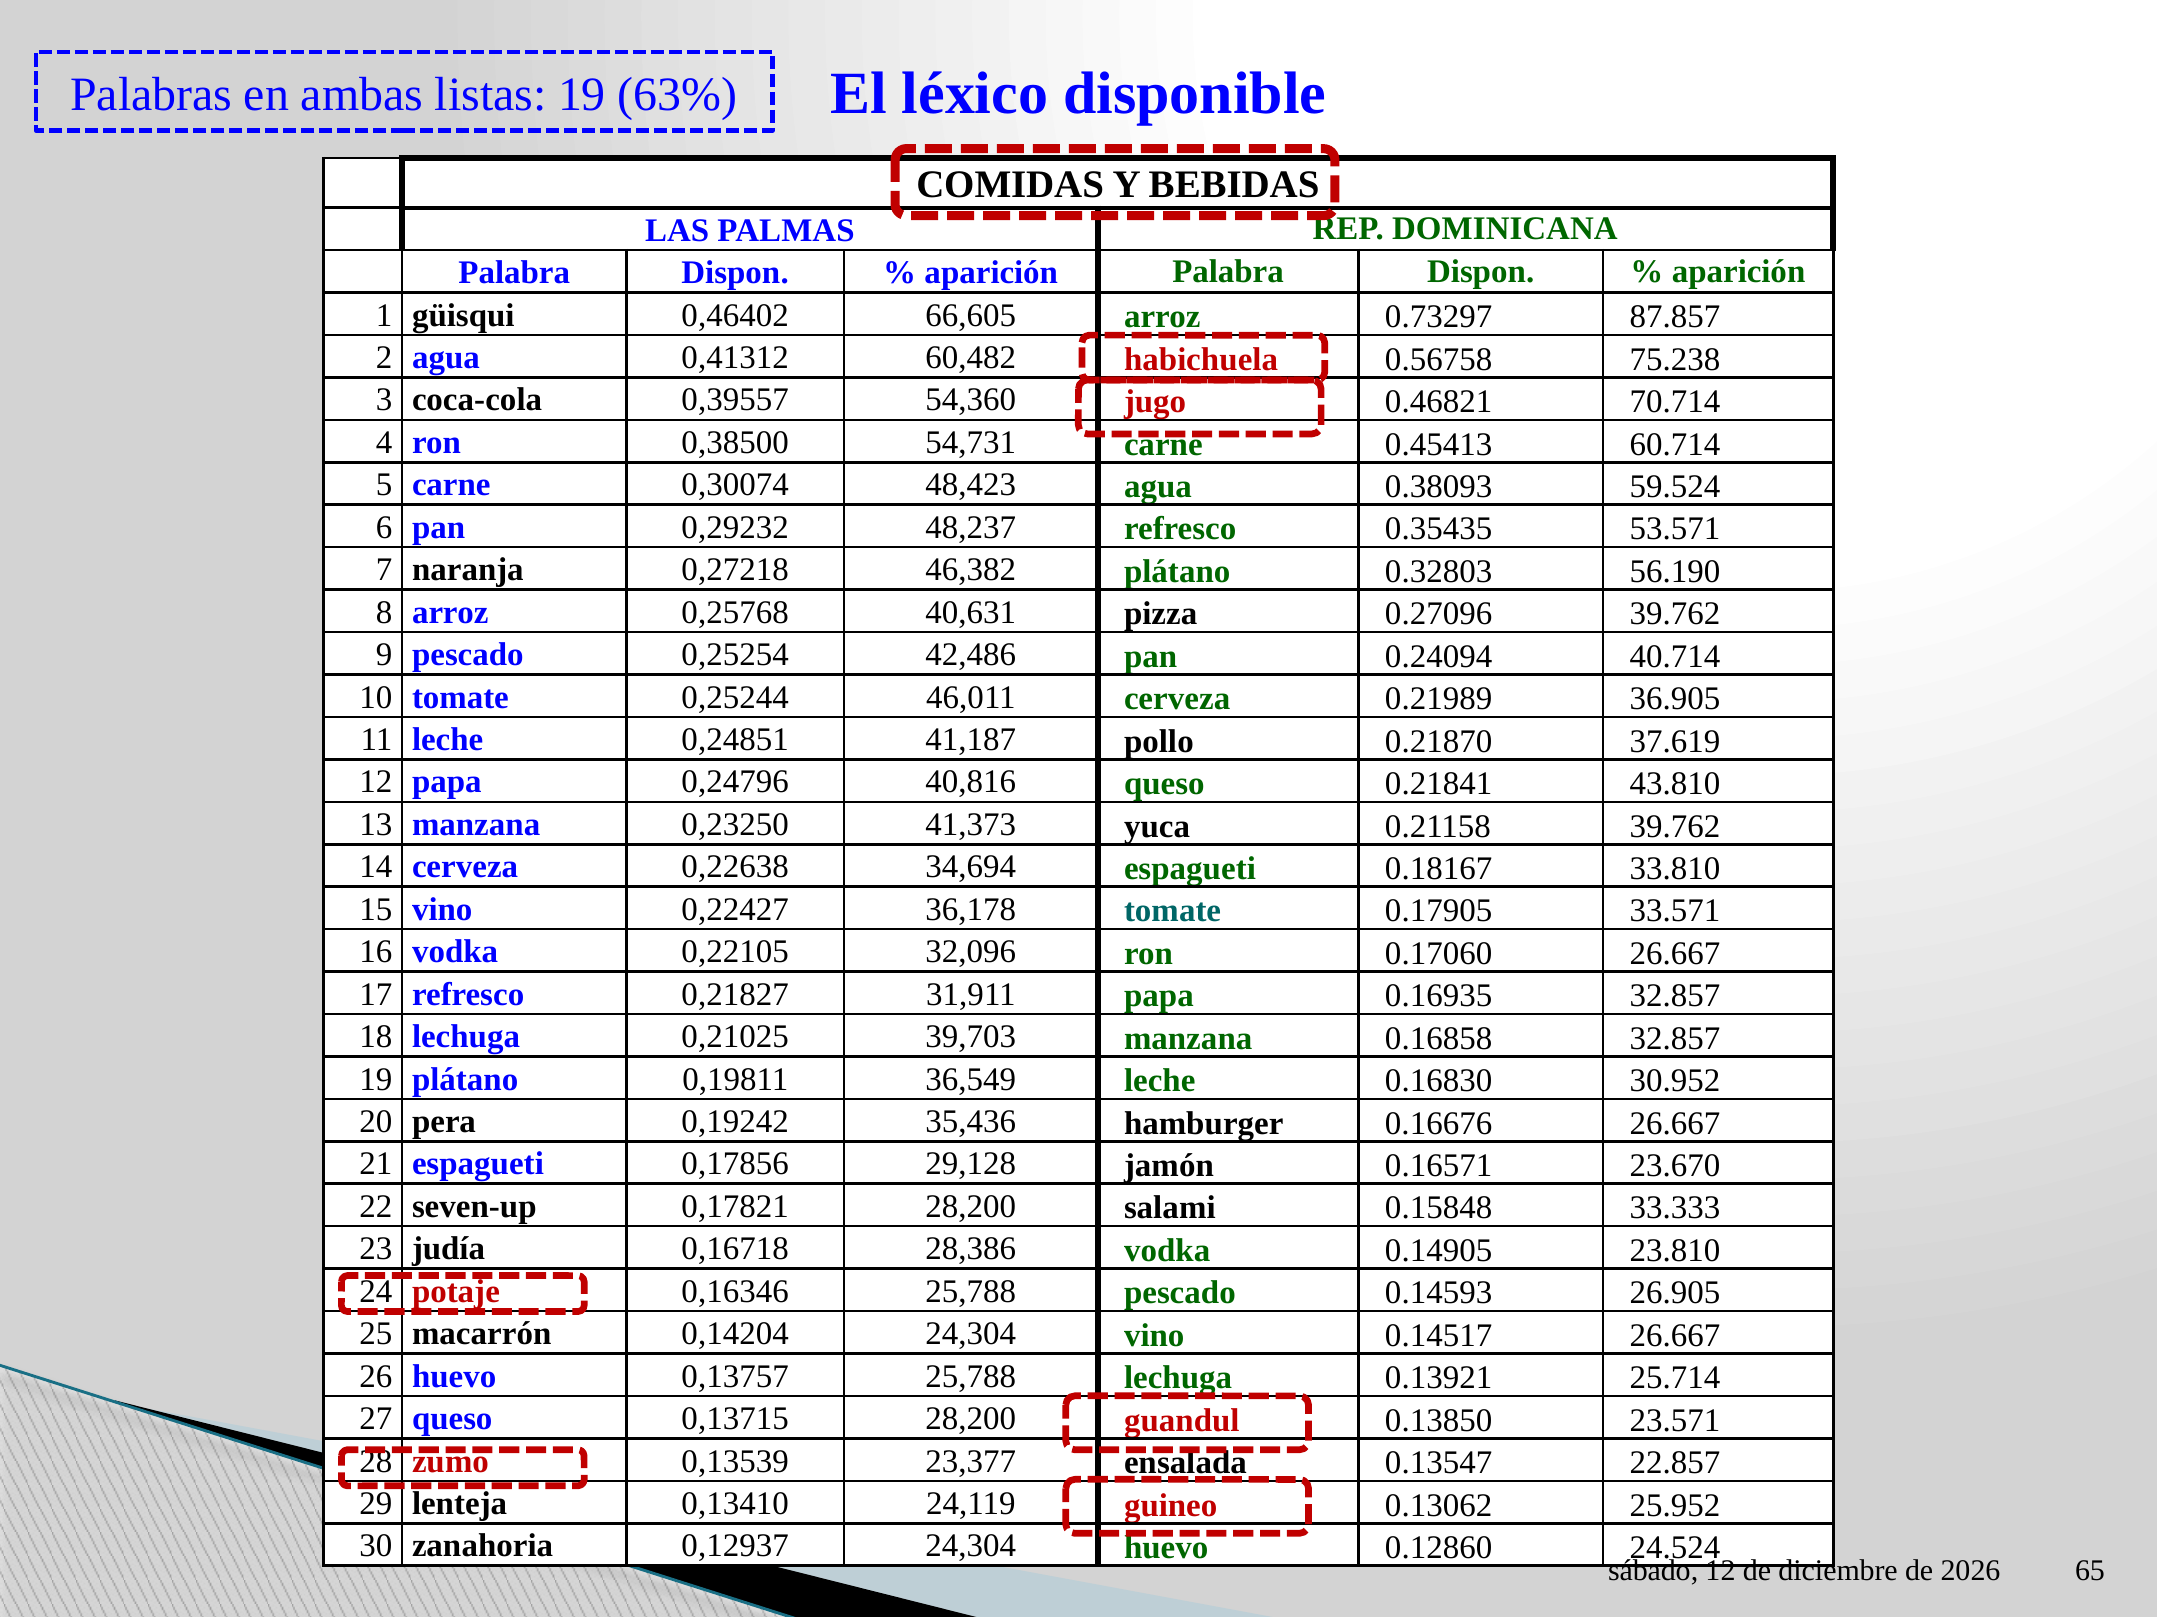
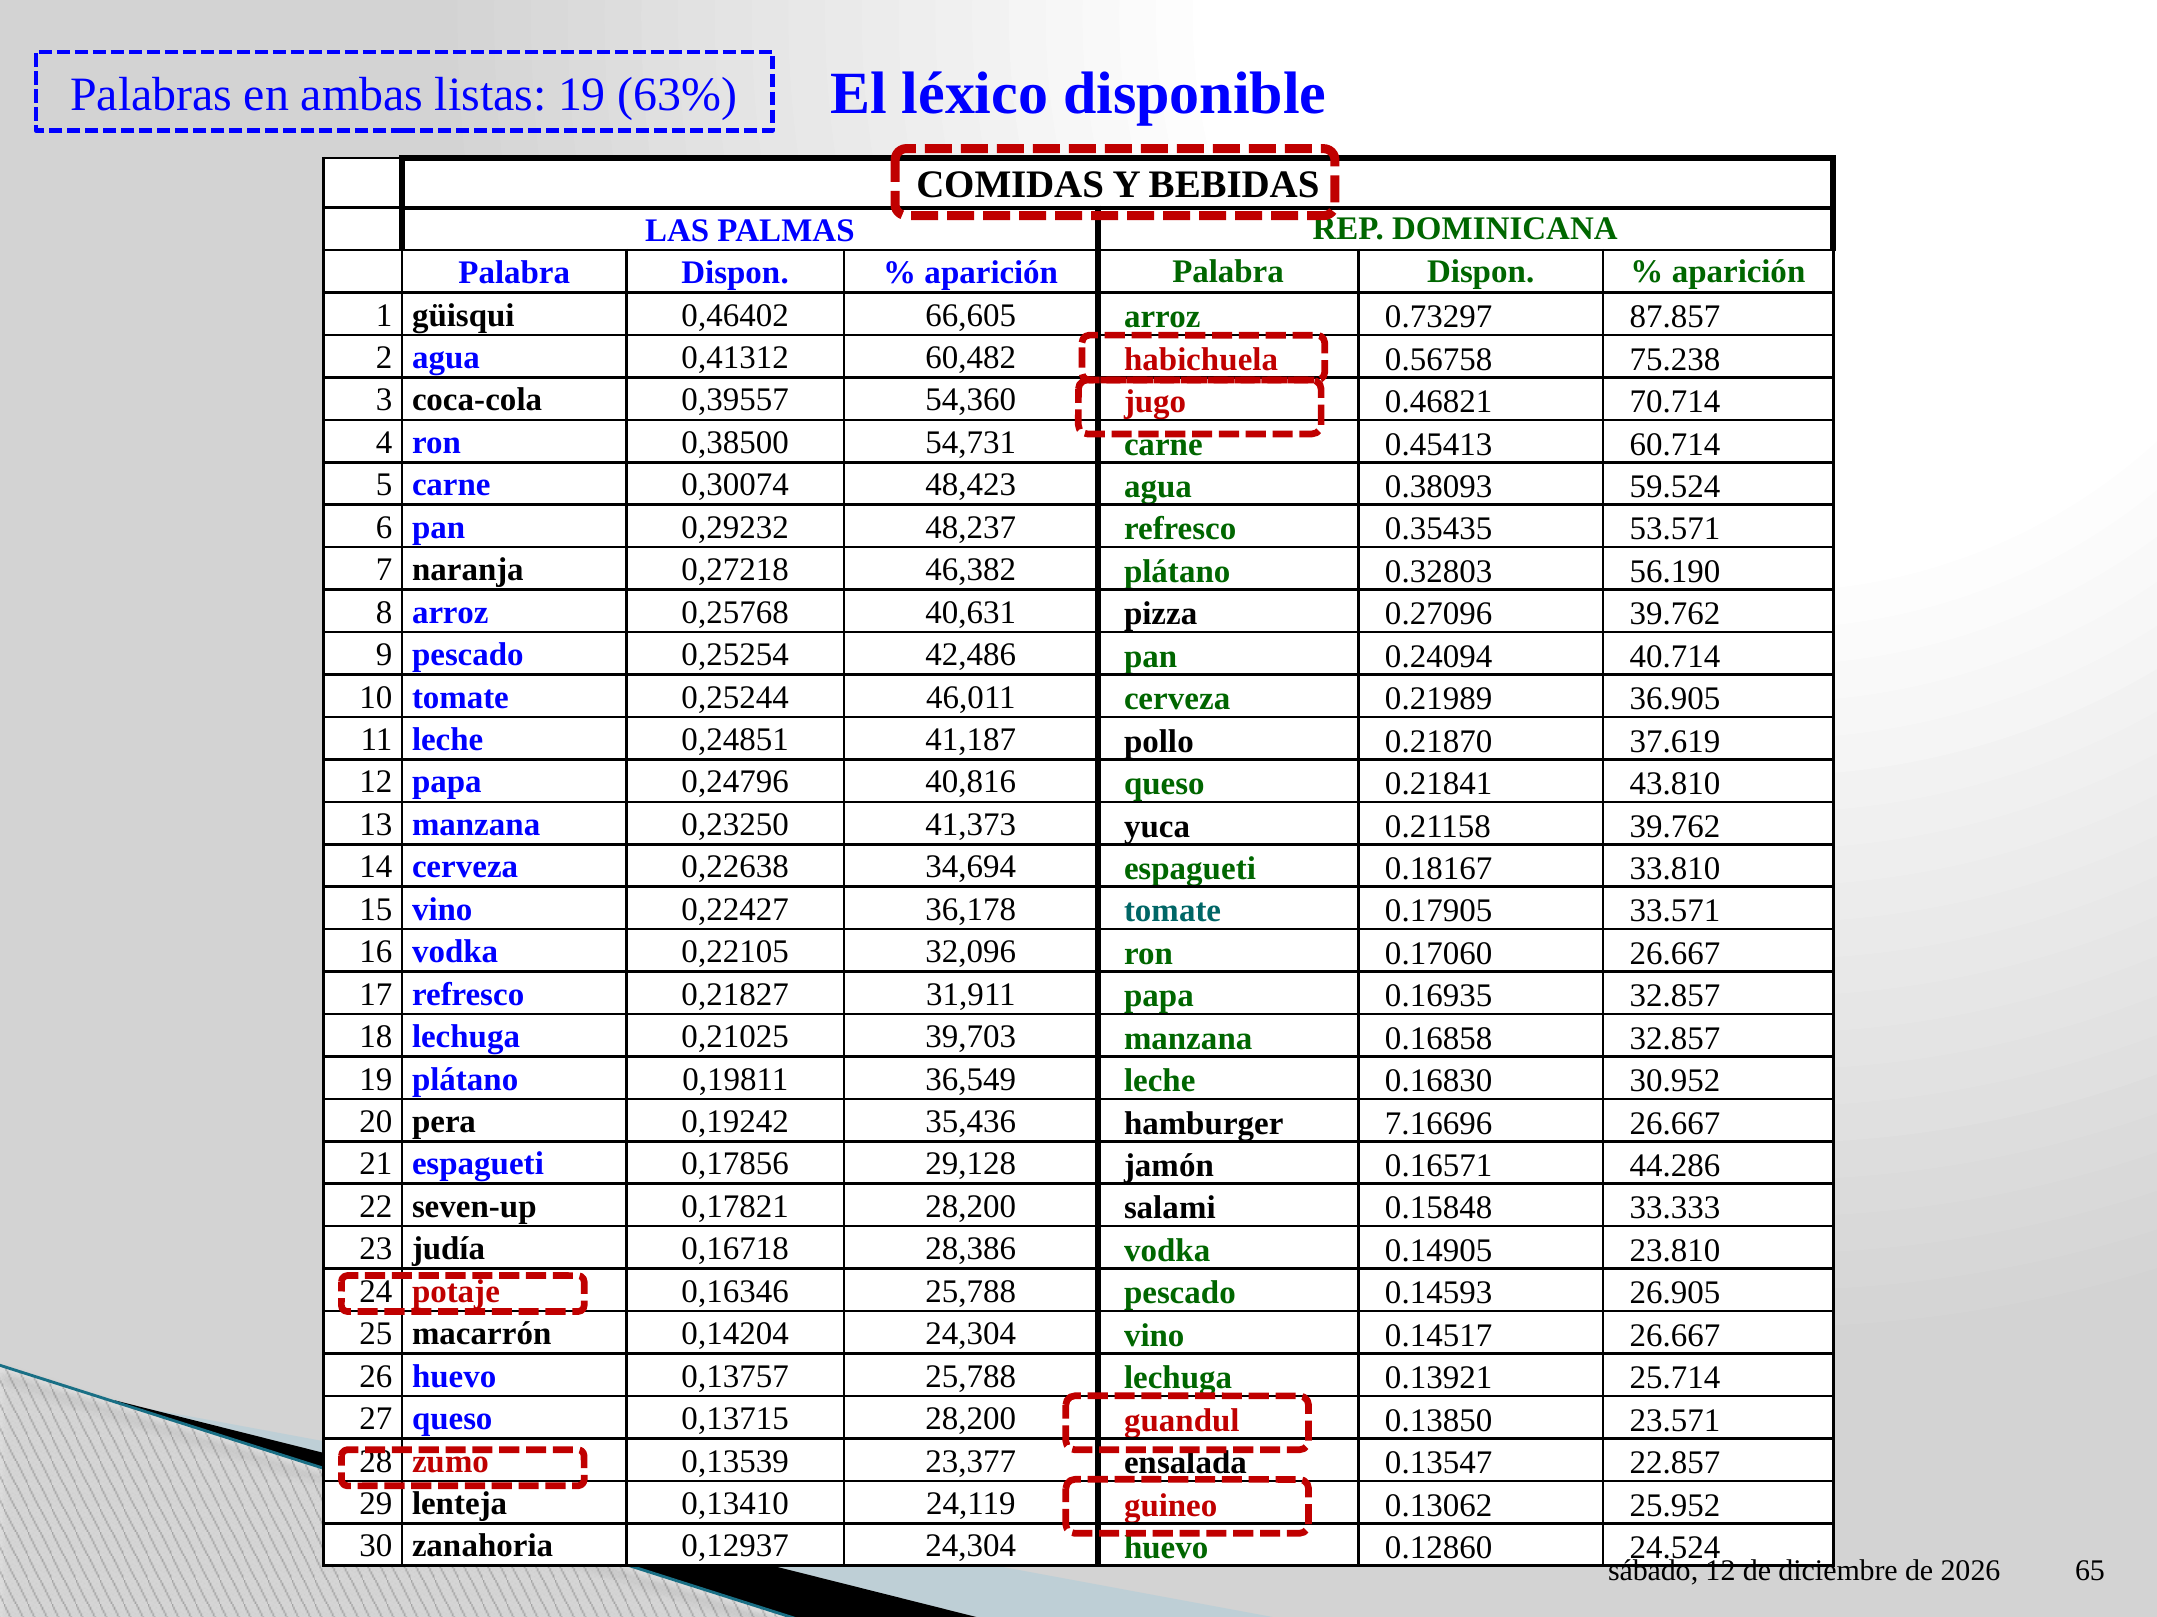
0.16676: 0.16676 -> 7.16696 (1439, 1124)
23.670: 23.670 -> 44.286 (1675, 1166)
